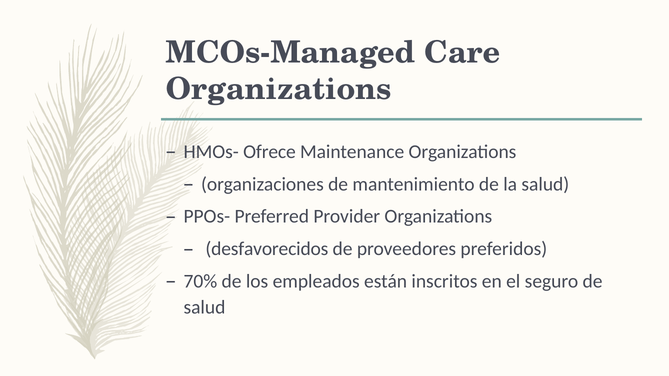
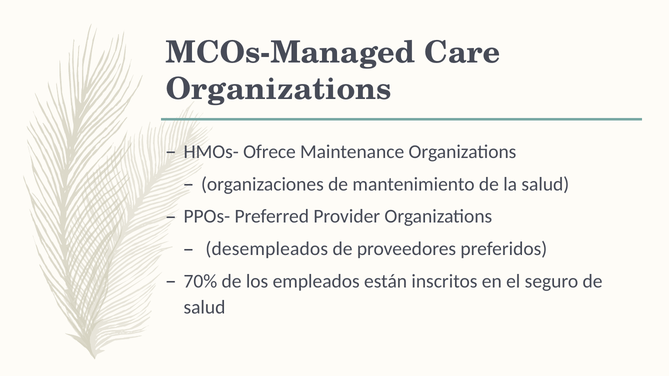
desfavorecidos: desfavorecidos -> desempleados (267, 249)
